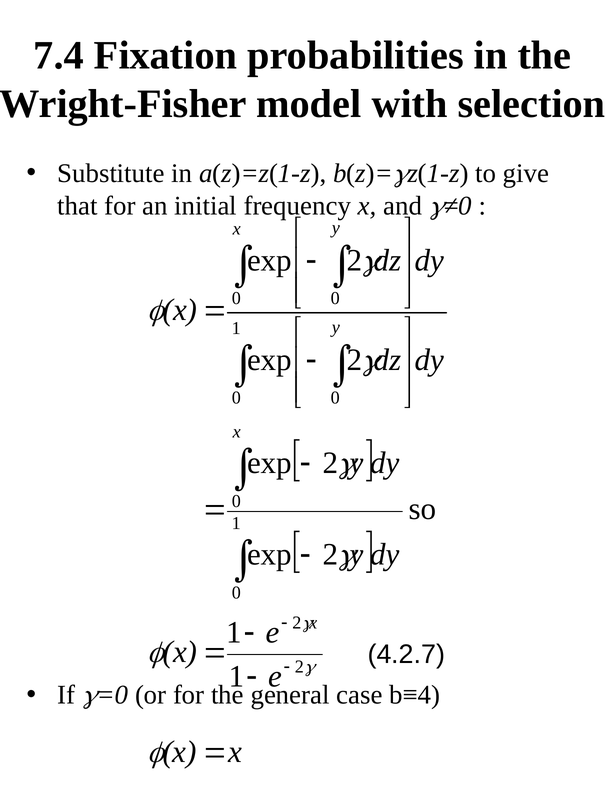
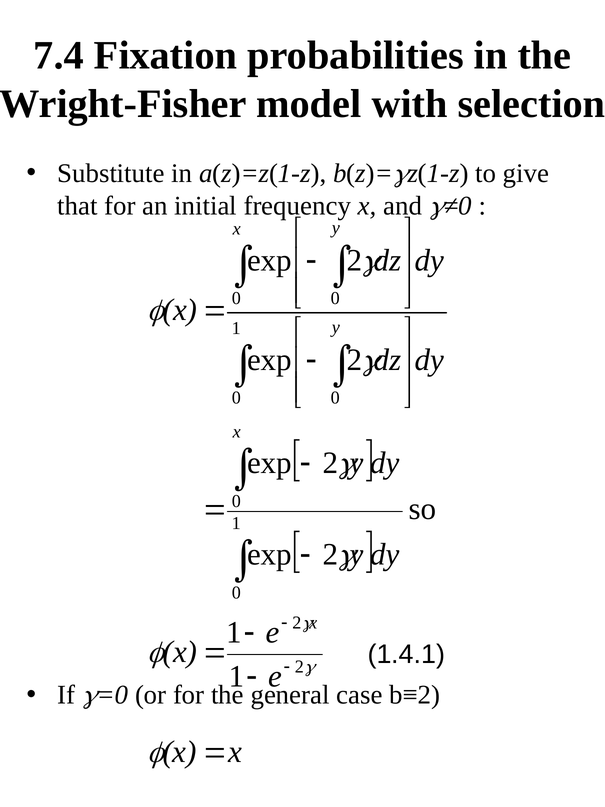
4.2.7: 4.2.7 -> 1.4.1 (406, 654)
b≡4: b≡4 -> b≡2 (415, 695)
